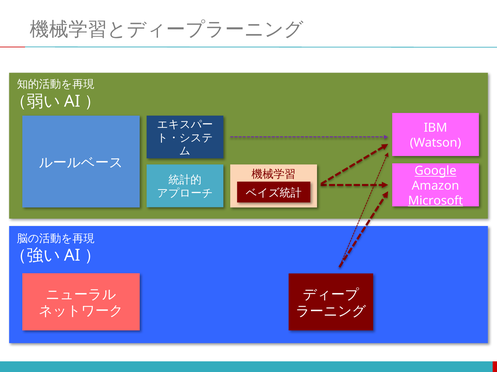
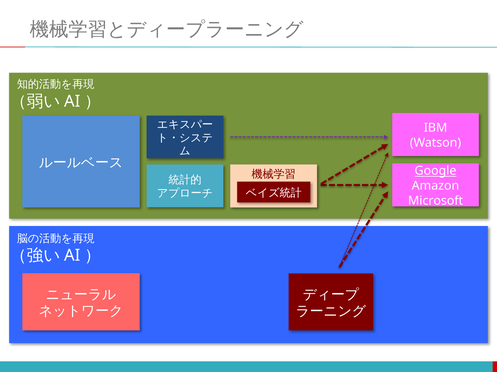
Microsoft underline: present -> none (436, 201)
